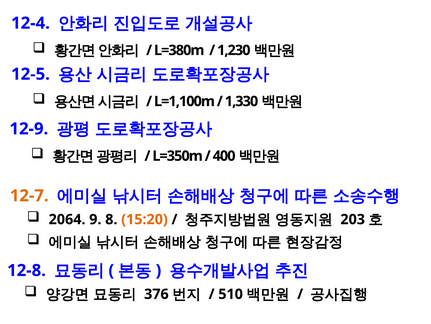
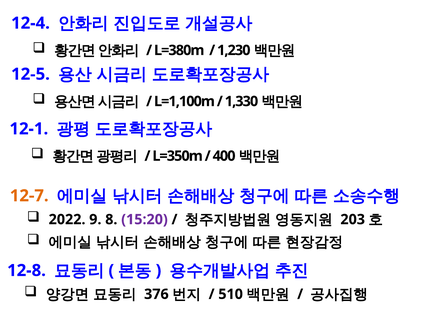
12-9: 12-9 -> 12-1 (29, 129)
2064: 2064 -> 2022 (67, 219)
15:20 colour: orange -> purple (144, 219)
